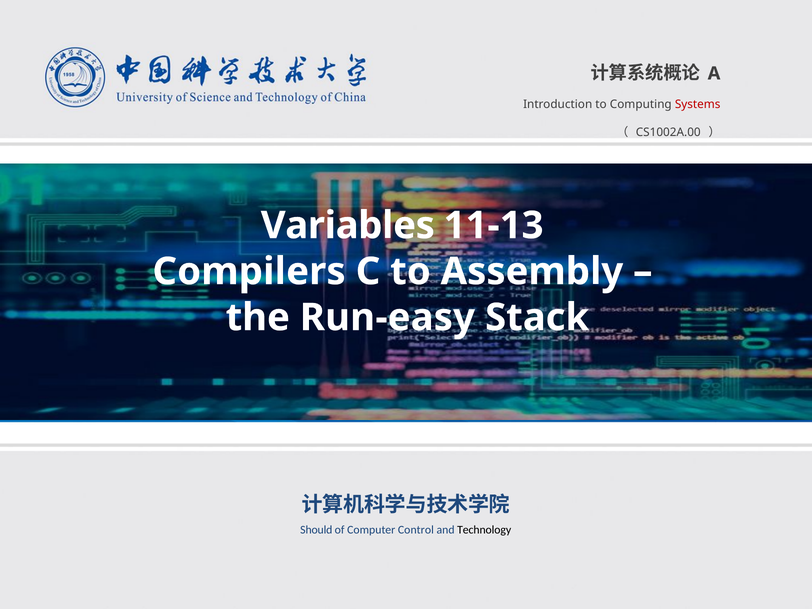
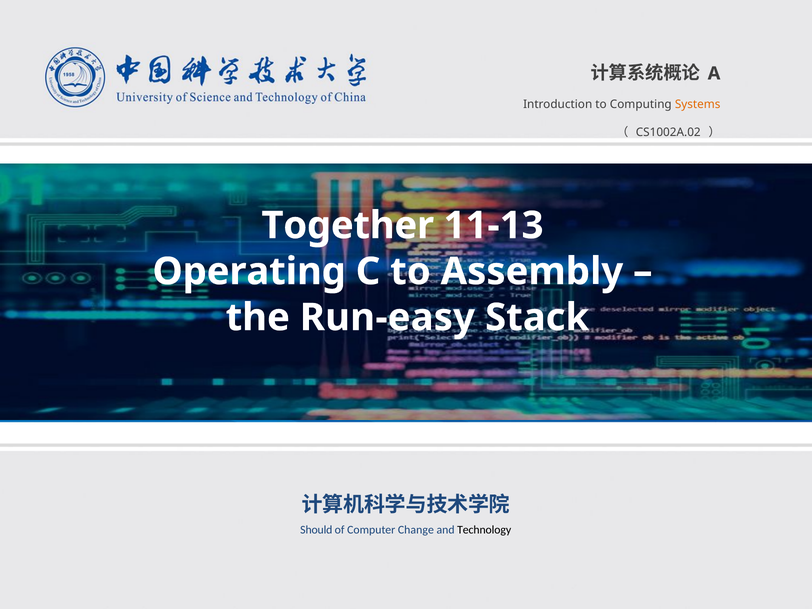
Systems colour: red -> orange (698, 105)
CS1002A.00: CS1002A.00 -> CS1002A.02 (668, 132)
Variables: Variables -> Together (348, 226)
Compilers: Compilers -> Operating (249, 272)
Control: Control -> Change (416, 530)
